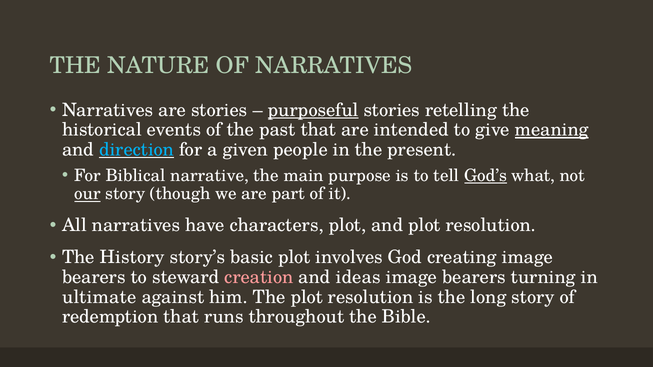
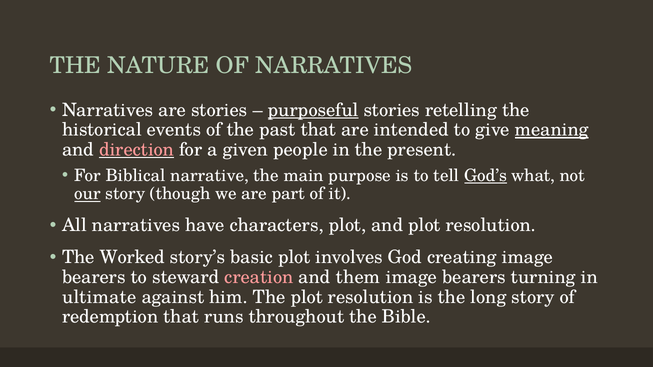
direction colour: light blue -> pink (137, 150)
History: History -> Worked (132, 257)
ideas: ideas -> them (358, 277)
